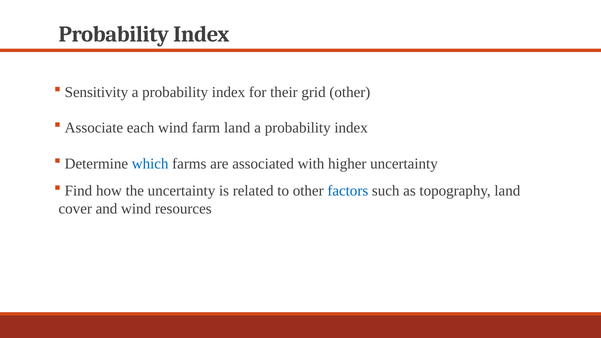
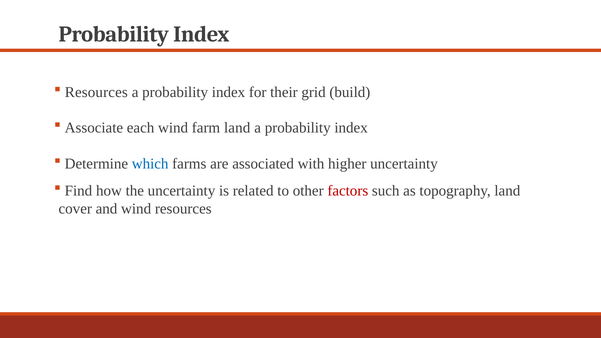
Sensitivity: Sensitivity -> Resources (96, 92)
grid other: other -> build (350, 92)
factors colour: blue -> red (348, 191)
